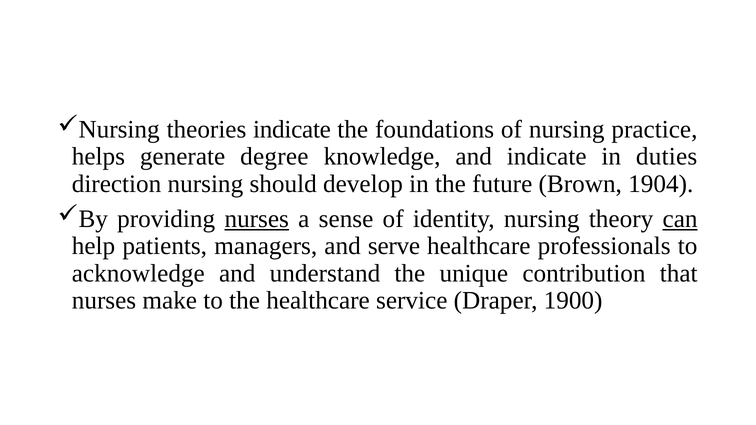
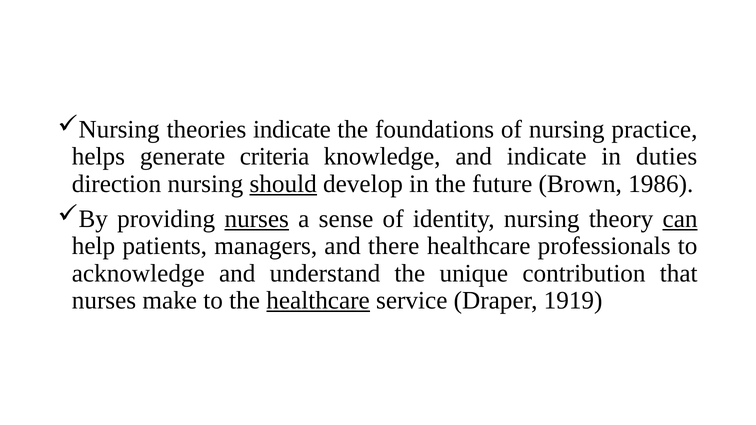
degree: degree -> criteria (275, 157)
should underline: none -> present (283, 184)
1904: 1904 -> 1986 (661, 184)
serve: serve -> there (394, 246)
healthcare underline: none -> present (318, 301)
1900: 1900 -> 1919 (573, 301)
